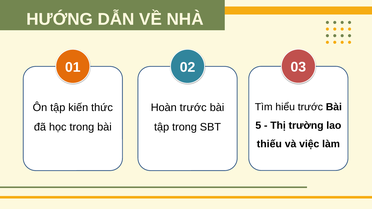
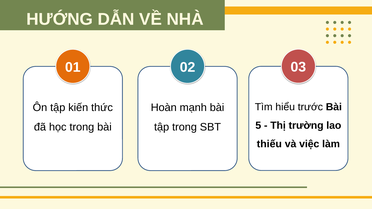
Hoàn trước: trước -> mạnh (193, 108)
